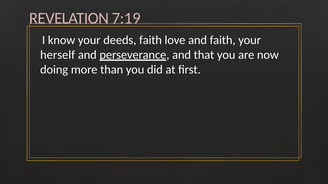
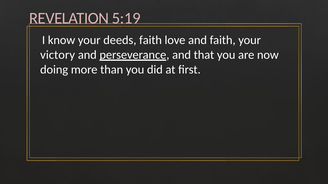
7:19: 7:19 -> 5:19 (126, 18)
herself: herself -> victory (58, 55)
